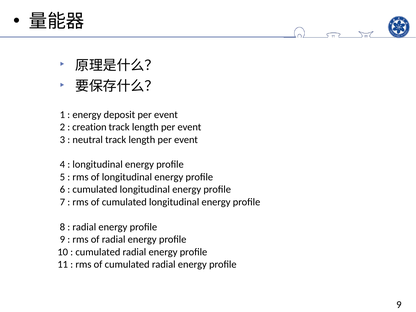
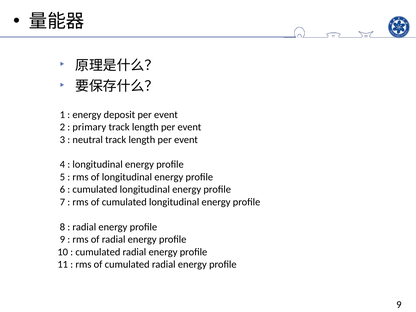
creation: creation -> primary (89, 127)
